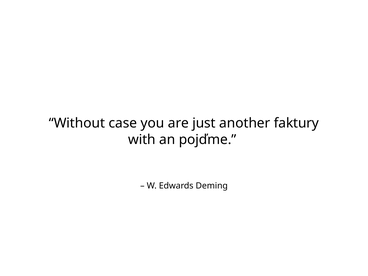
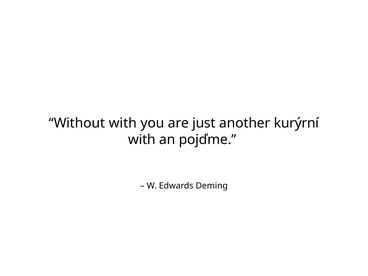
Without case: case -> with (123, 123)
faktury: faktury -> kurýrní (296, 123)
